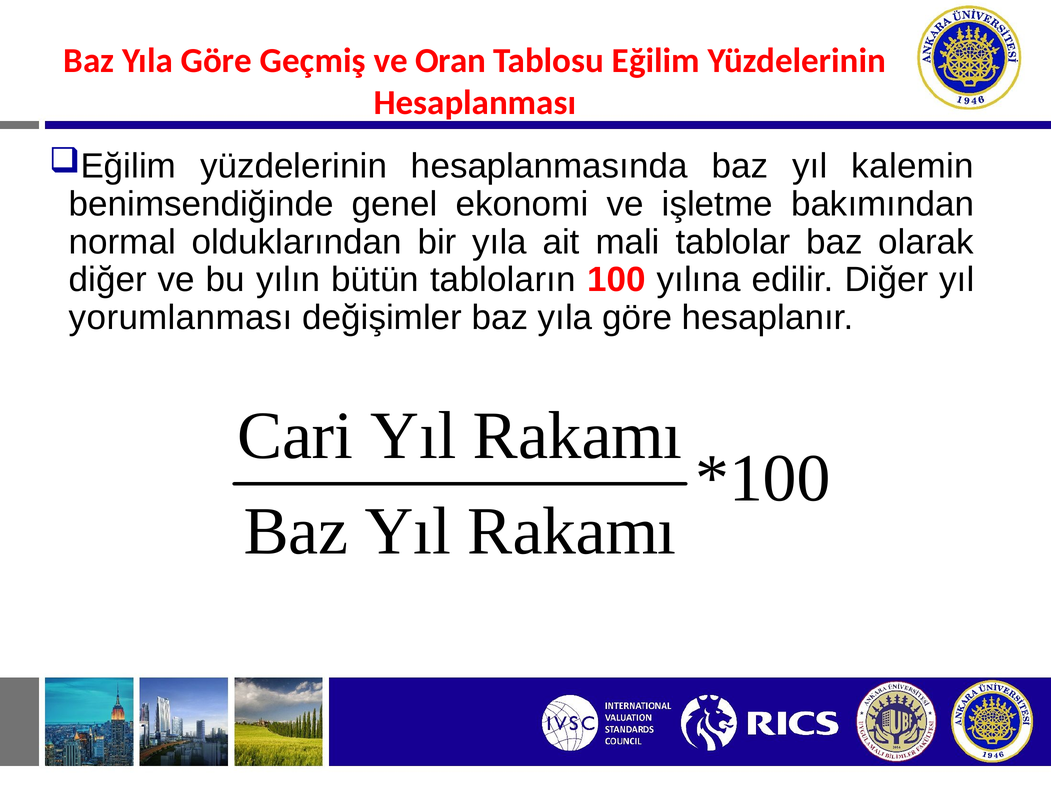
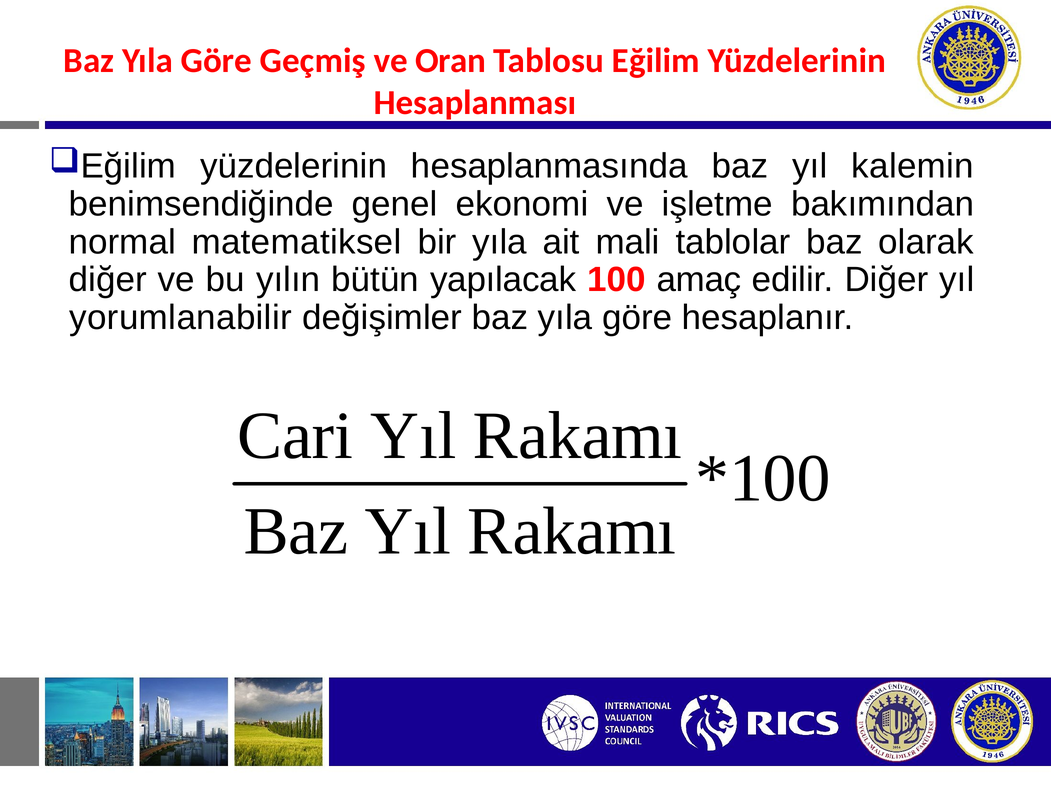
olduklarından: olduklarından -> matematiksel (297, 242)
tabloların: tabloların -> yapılacak (503, 280)
yılına: yılına -> amaç (699, 280)
yorumlanması: yorumlanması -> yorumlanabilir (181, 318)
